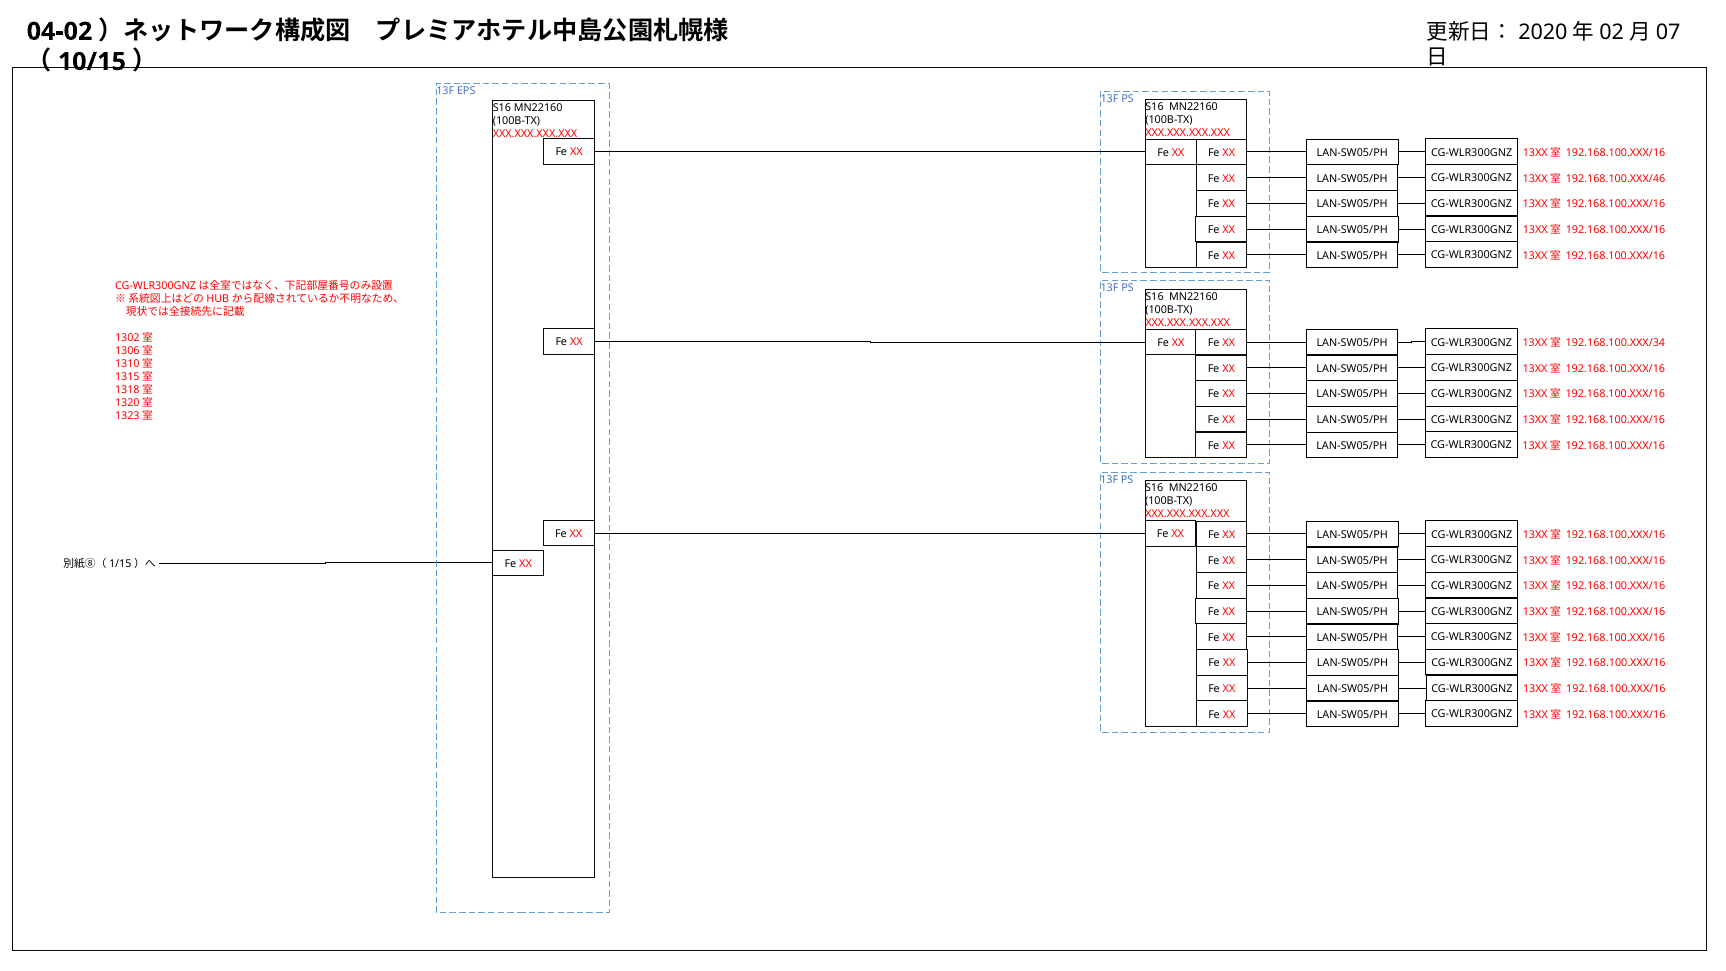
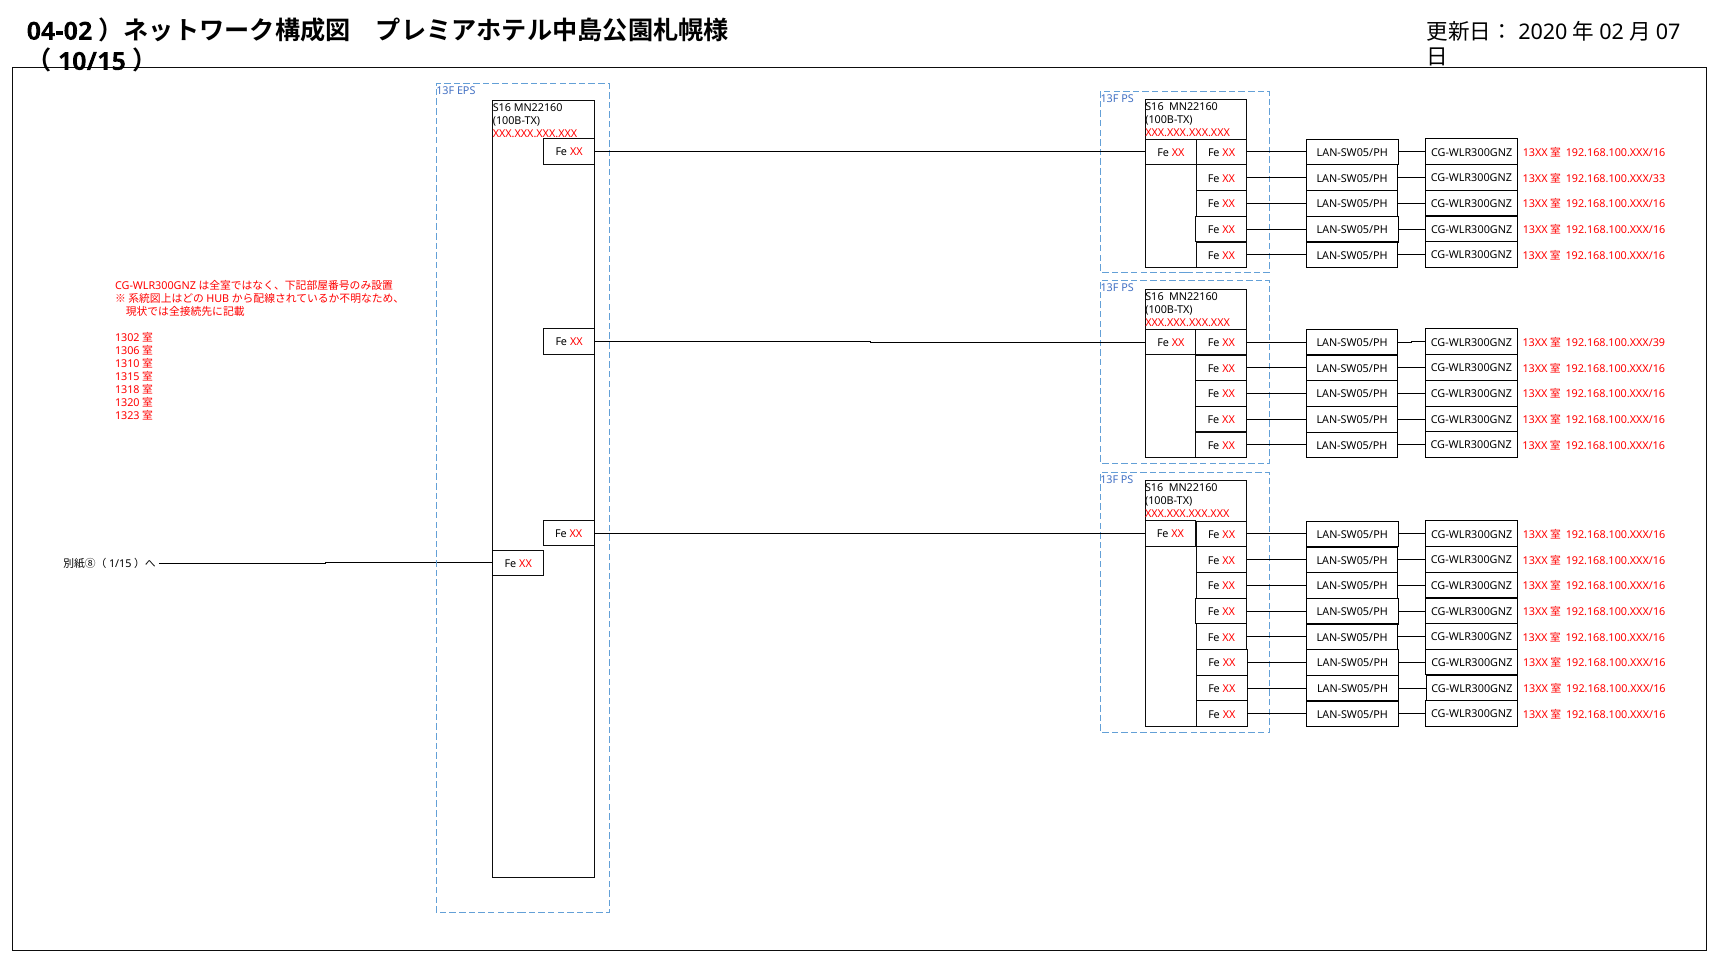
192.168.100.XXX/46: 192.168.100.XXX/46 -> 192.168.100.XXX/33 (1615, 179)
192.168.100.XXX/34: 192.168.100.XXX/34 -> 192.168.100.XXX/39 (1615, 343)
